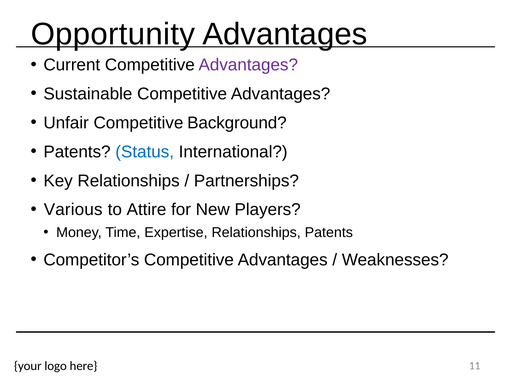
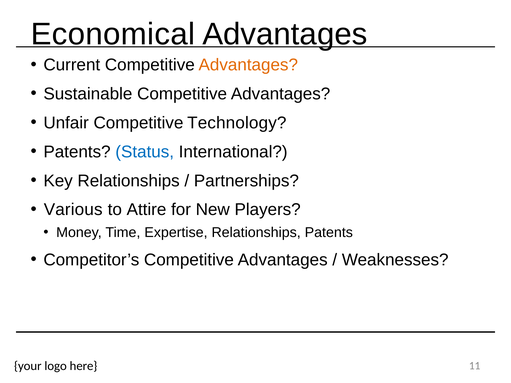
Opportunity: Opportunity -> Economical (113, 34)
Advantages colour: purple -> orange (248, 65)
Background: Background -> Technology (237, 123)
